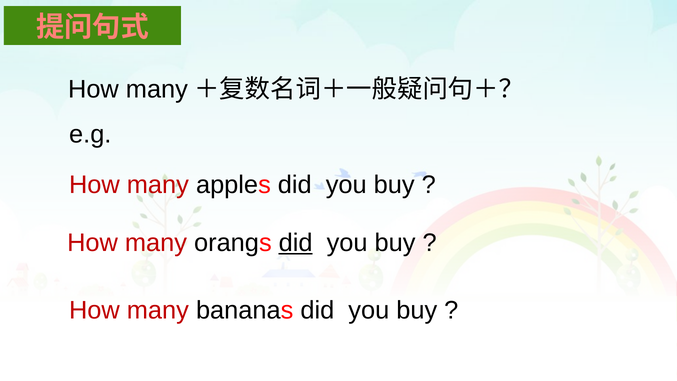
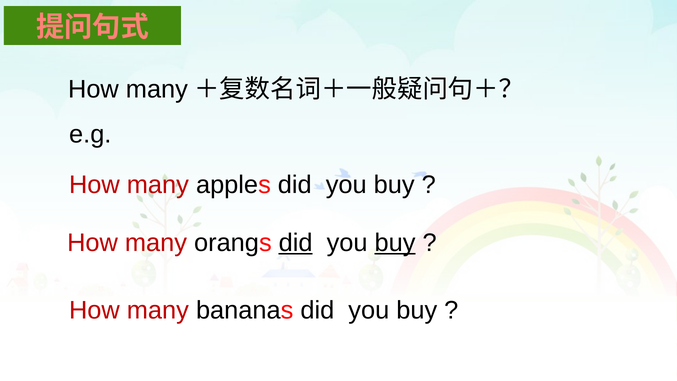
buy underline: none -> present (395, 243)
